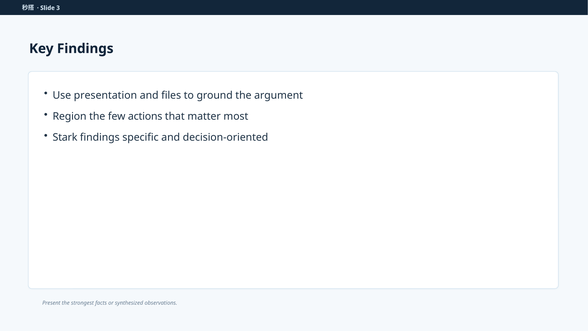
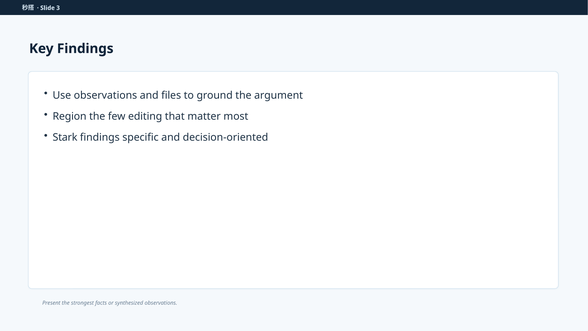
Use presentation: presentation -> observations (105, 95)
actions: actions -> editing (145, 116)
